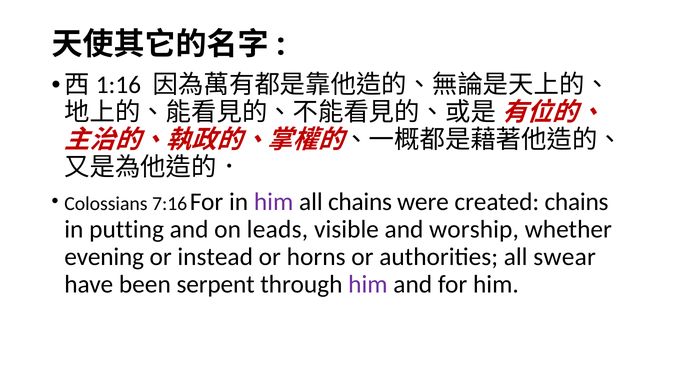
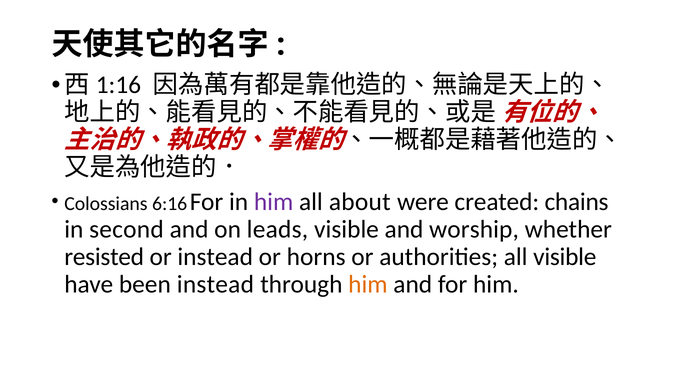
7:16: 7:16 -> 6:16 (170, 204)
all chains: chains -> about (360, 202)
putting: putting -> second (126, 229)
evening: evening -> resisted (104, 257)
all swear: swear -> visible (565, 257)
been serpent: serpent -> instead (215, 284)
him colour: purple -> orange (368, 284)
